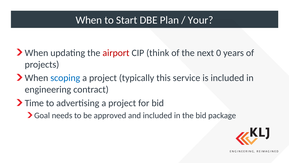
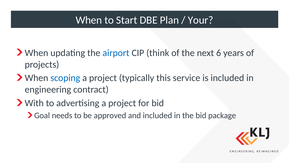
airport colour: red -> blue (116, 53)
0: 0 -> 6 (219, 53)
Time: Time -> With (34, 103)
